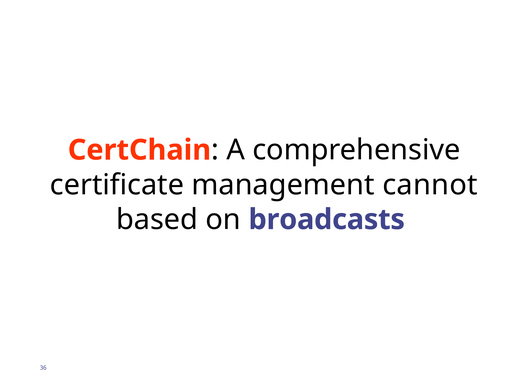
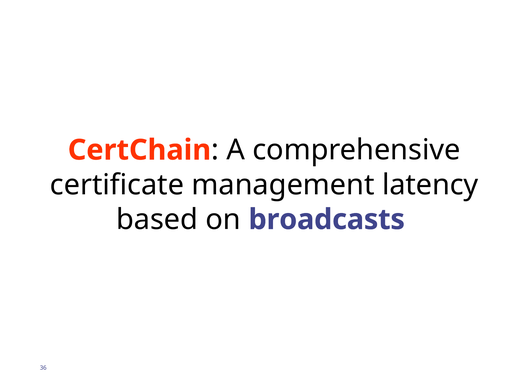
cannot: cannot -> latency (430, 185)
